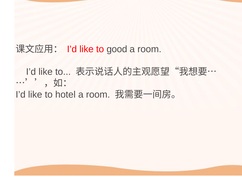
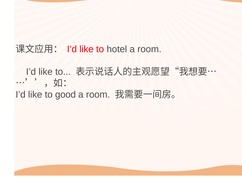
good: good -> hotel (117, 49)
hotel: hotel -> good (65, 94)
